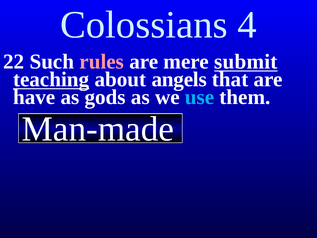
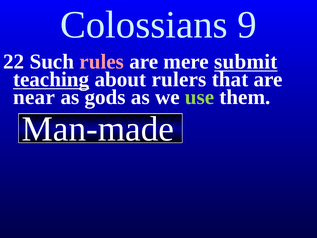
4: 4 -> 9 (247, 25)
angels: angels -> rulers (179, 79)
have: have -> near (34, 97)
use colour: light blue -> light green (200, 97)
